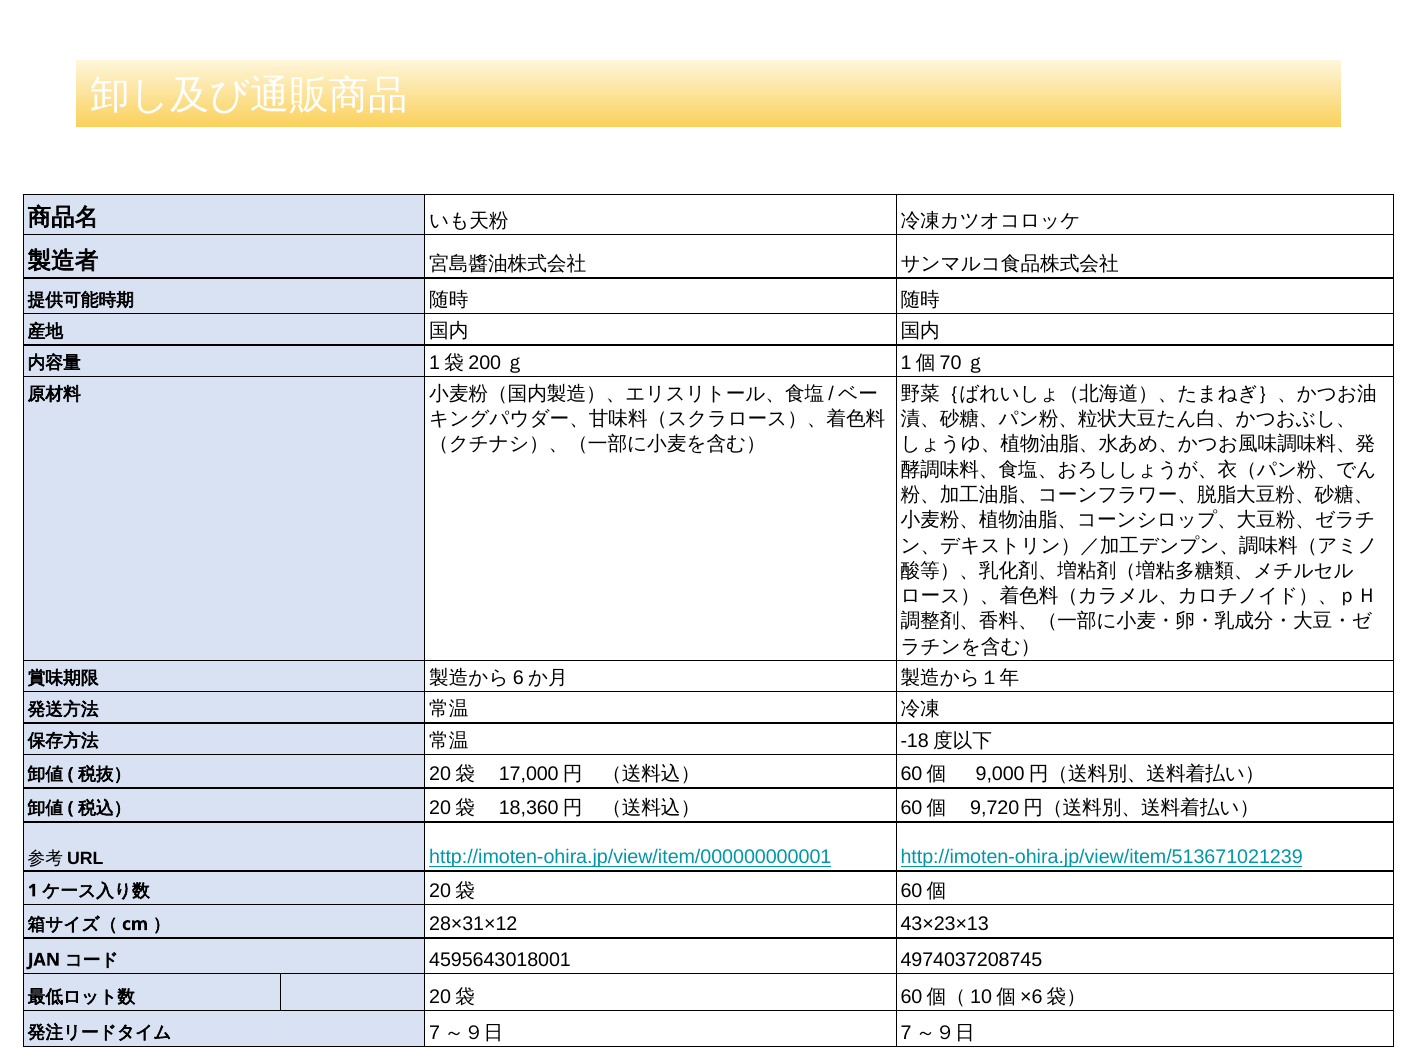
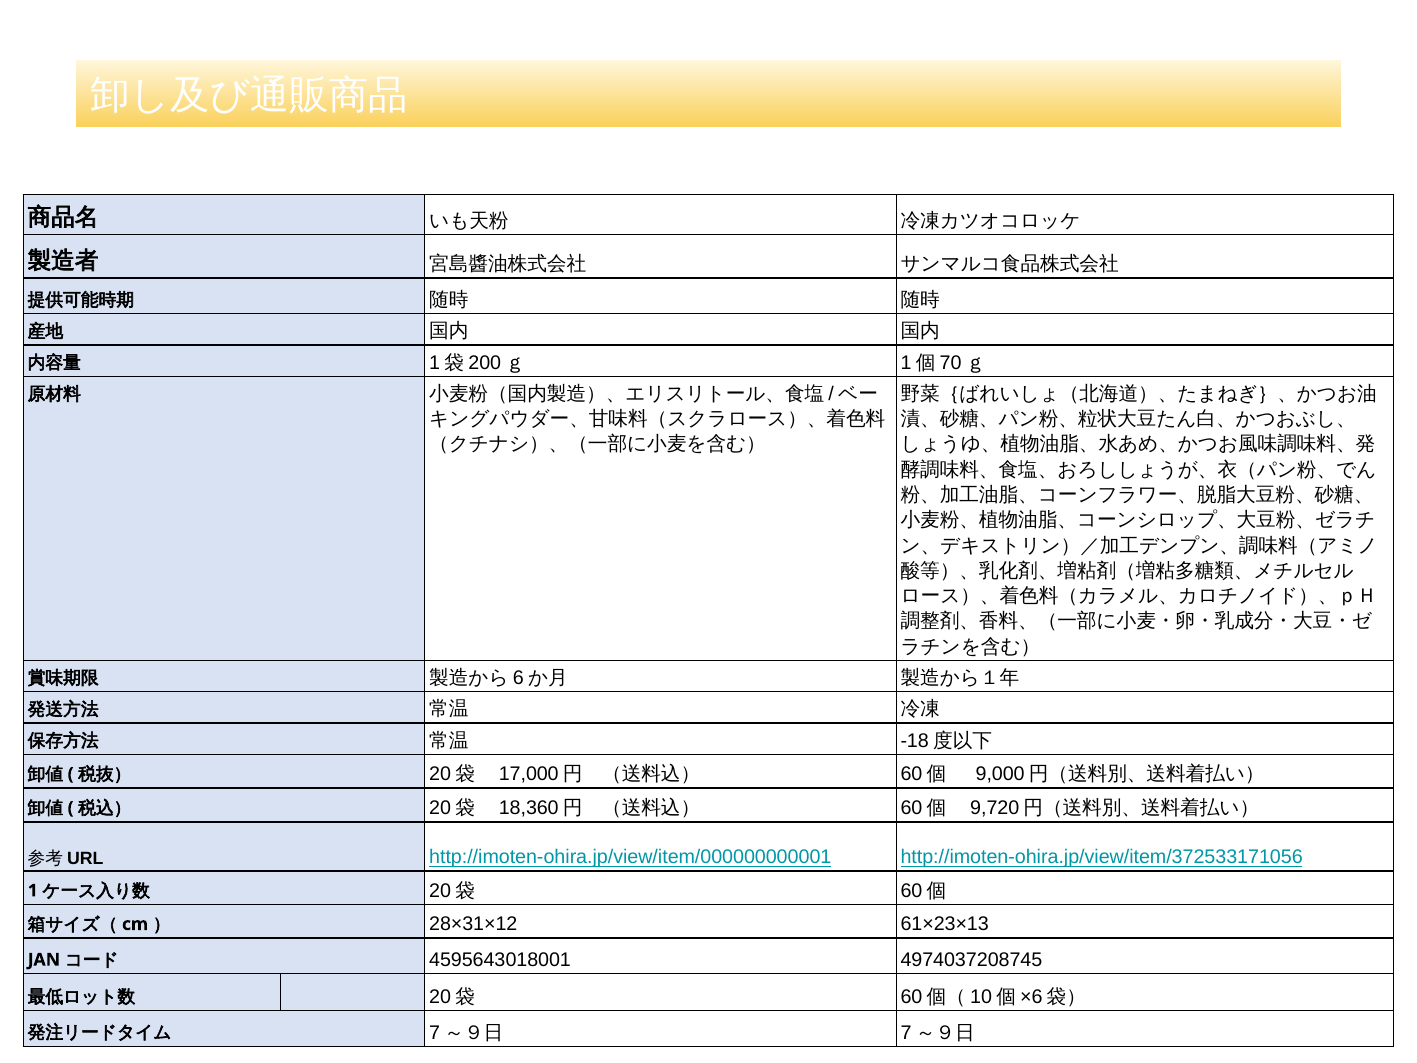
http://imoten-ohira.jp/view/item/513671021239: http://imoten-ohira.jp/view/item/513671021239 -> http://imoten-ohira.jp/view/item/372533171056 (1102, 857)
43×23×13: 43×23×13 -> 61×23×13 (945, 924)
